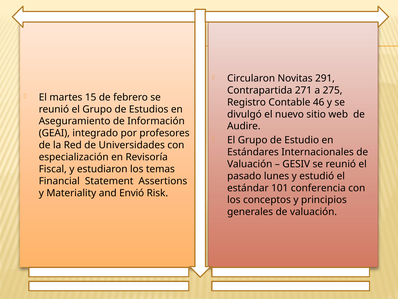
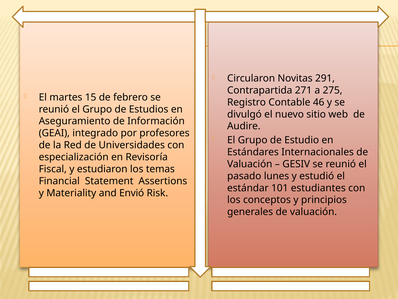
conferencia: conferencia -> estudiantes (318, 188)
